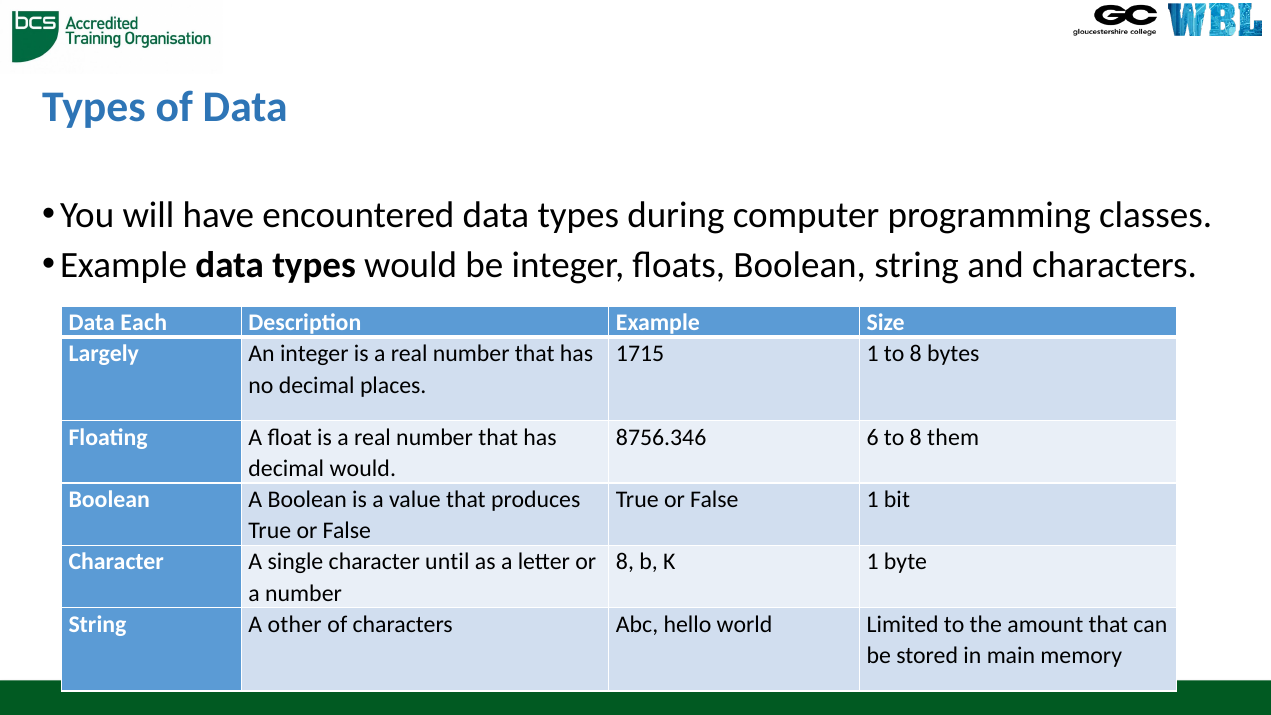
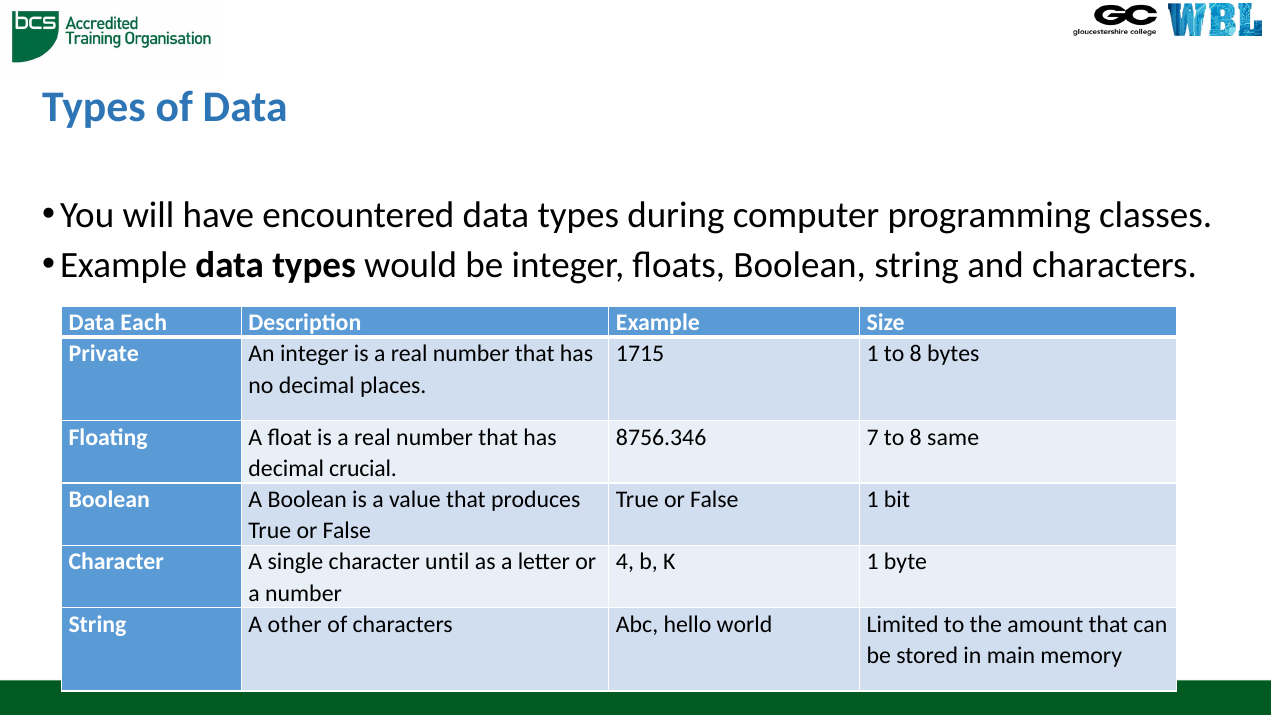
Largely: Largely -> Private (104, 354)
6: 6 -> 7 (873, 438)
them: them -> same (953, 438)
decimal would: would -> crucial (363, 469)
8: 8 -> 4 (625, 562)
